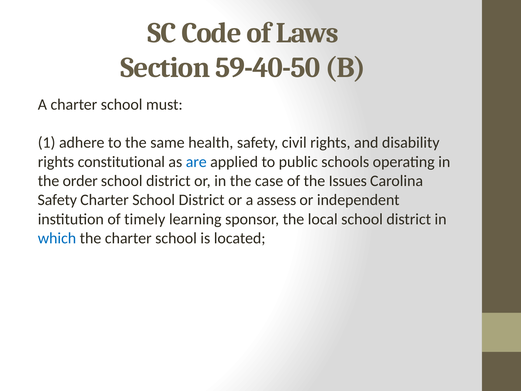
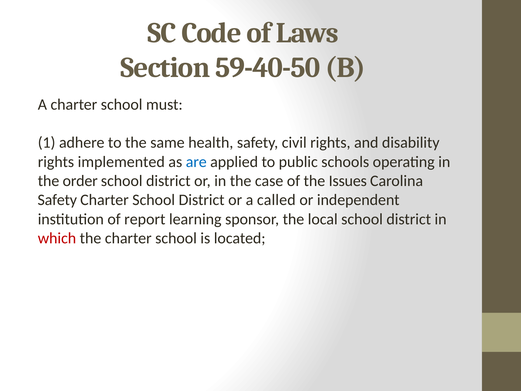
constitutional: constitutional -> implemented (121, 162)
assess: assess -> called (276, 200)
timely: timely -> report (145, 219)
which colour: blue -> red (57, 238)
